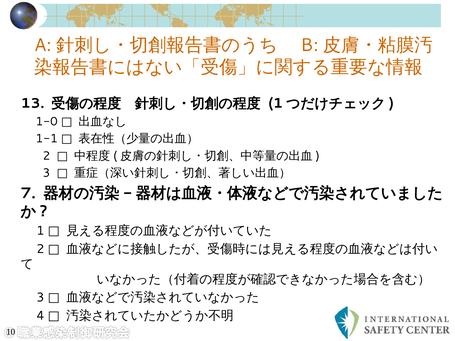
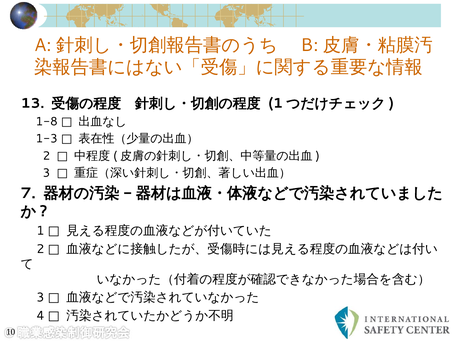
1-0: 1-0 -> 1-8 (47, 122)
1-1: 1-1 -> 1-3 (47, 139)
